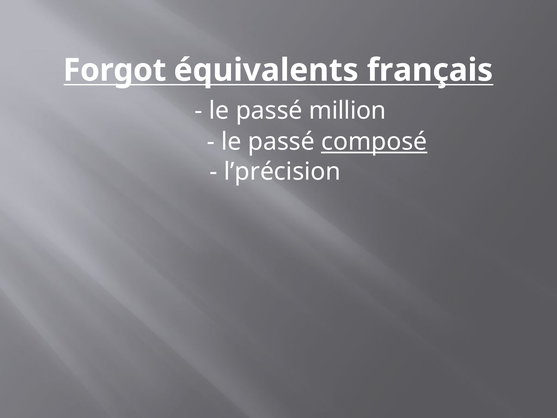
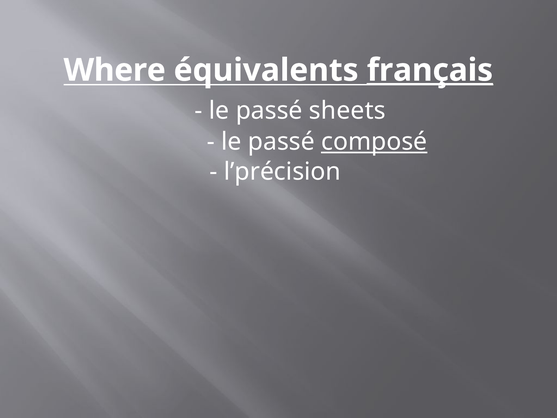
Forgot: Forgot -> Where (115, 70)
français underline: none -> present (430, 70)
million: million -> sheets (347, 111)
